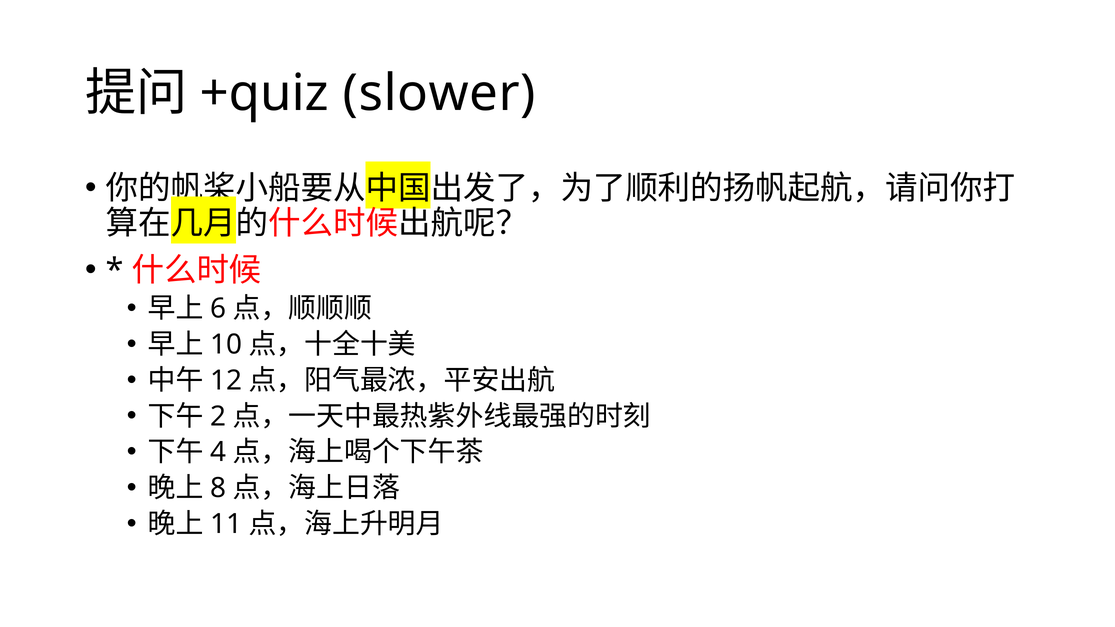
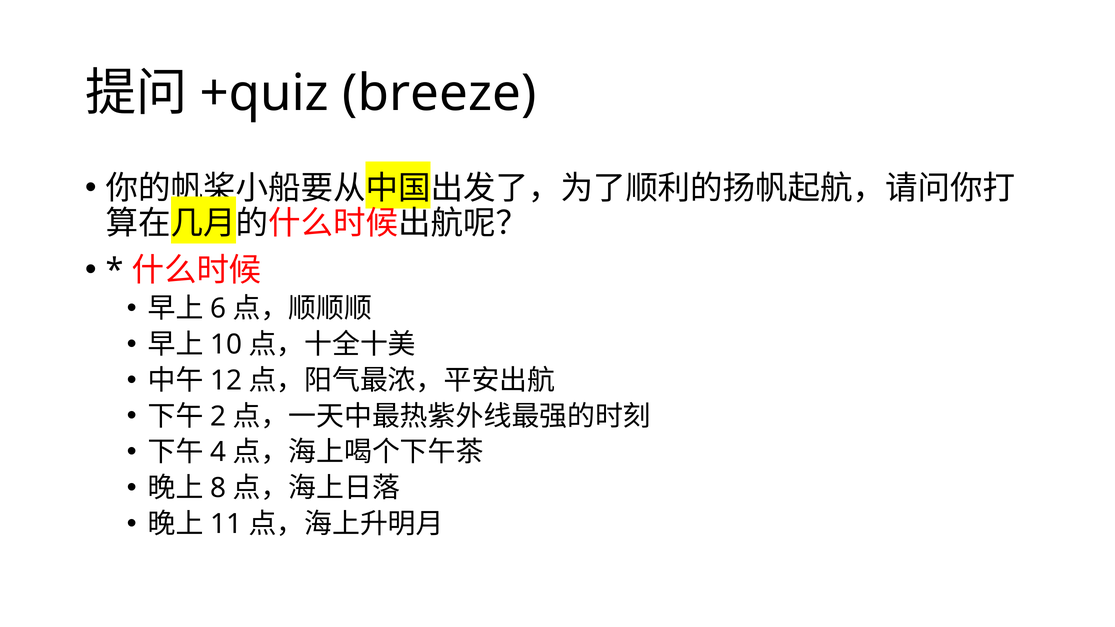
slower: slower -> breeze (439, 94)
